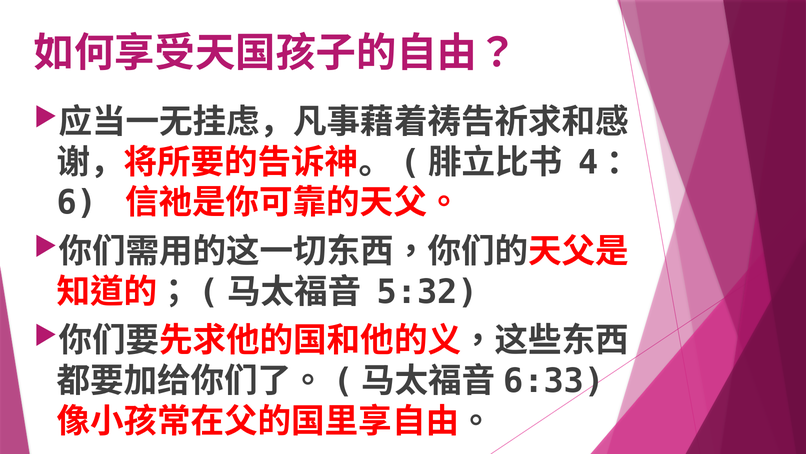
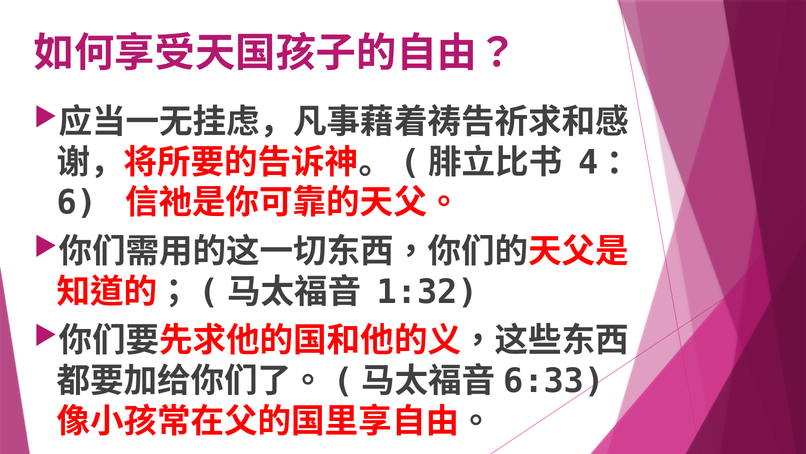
5:32: 5:32 -> 1:32 (427, 292)
